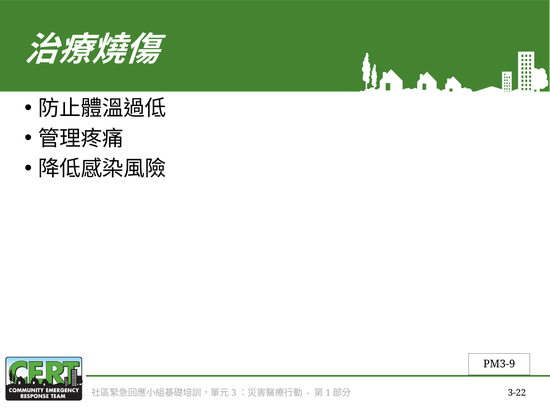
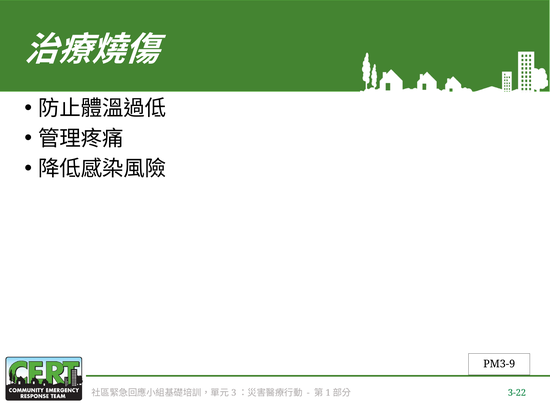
3-22 colour: black -> green (517, 393)
